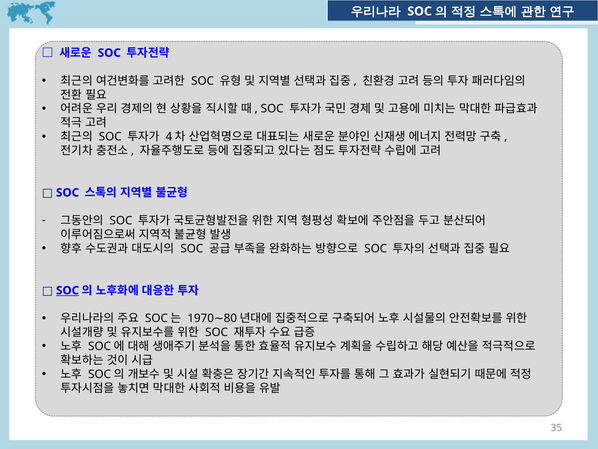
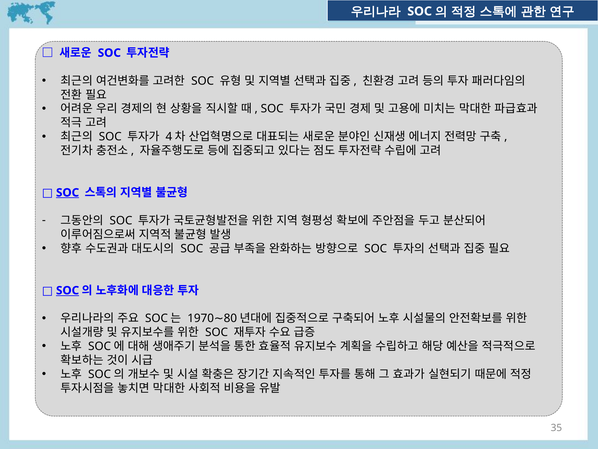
SOC underline: none -> present (68, 192)
